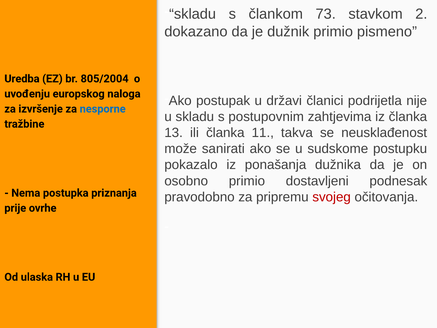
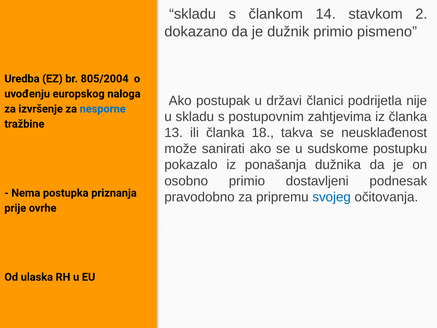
73: 73 -> 14 (326, 14)
11: 11 -> 18 (263, 133)
svojeg colour: red -> blue (332, 197)
